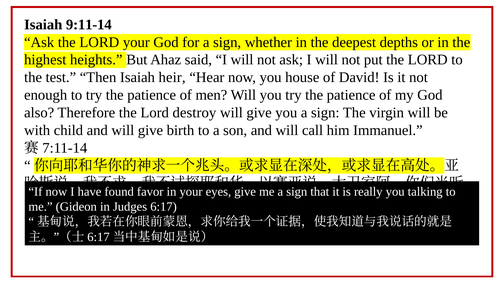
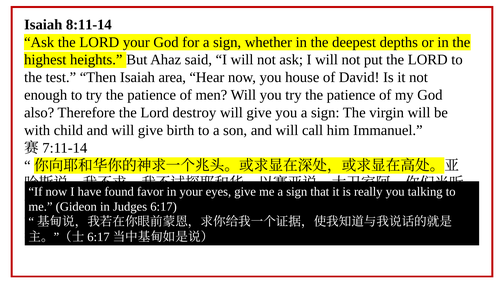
9:11-14: 9:11-14 -> 8:11-14 (89, 25)
heir: heir -> area (172, 77)
